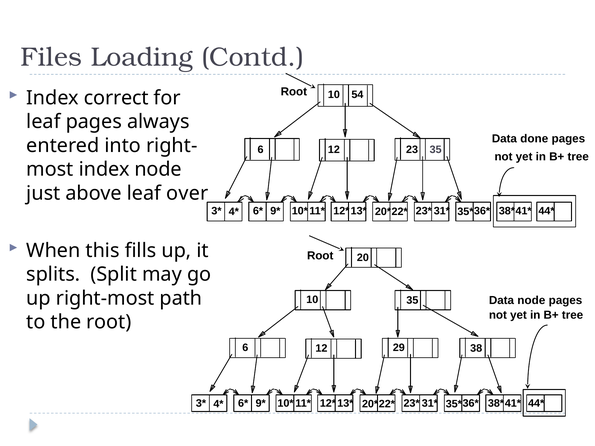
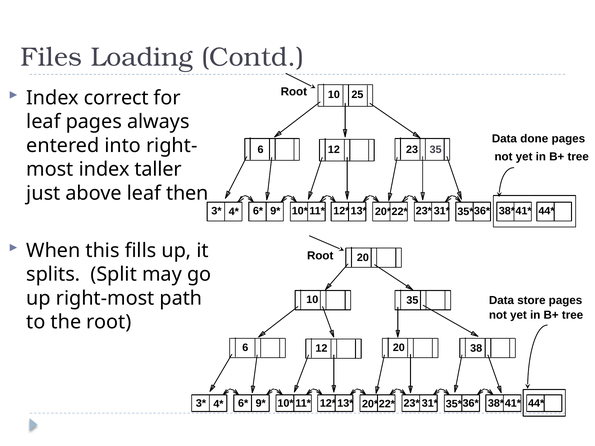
54: 54 -> 25 (357, 95)
index node: node -> taller (158, 169)
over: over -> then (187, 193)
Data node: node -> store (531, 300)
12 29: 29 -> 20 (399, 348)
